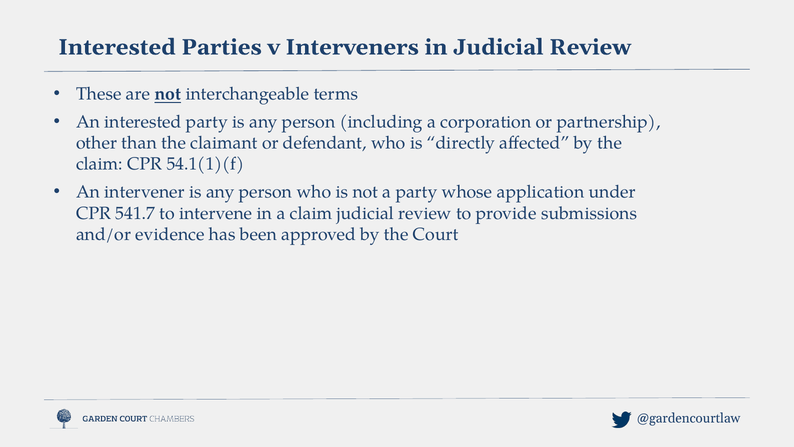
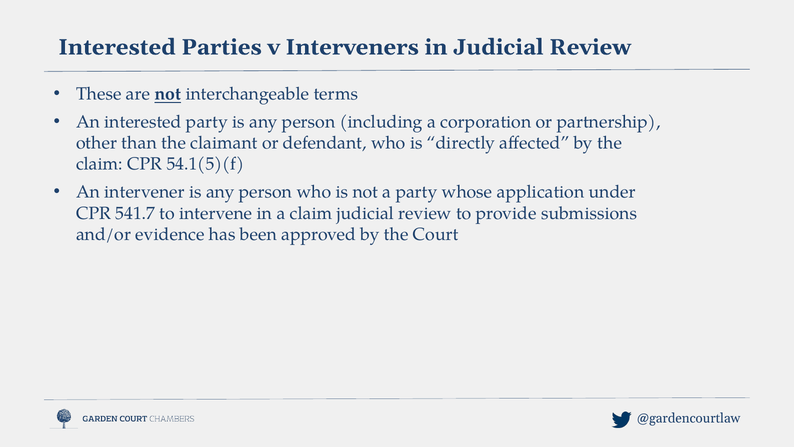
54.1(1)(f: 54.1(1)(f -> 54.1(5)(f (205, 164)
